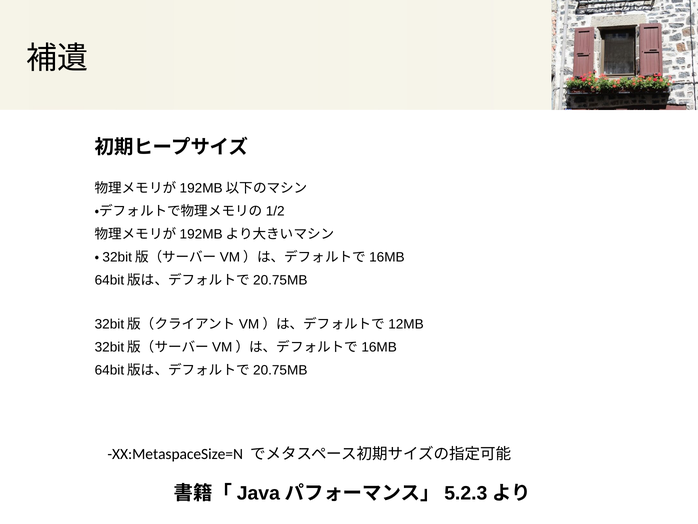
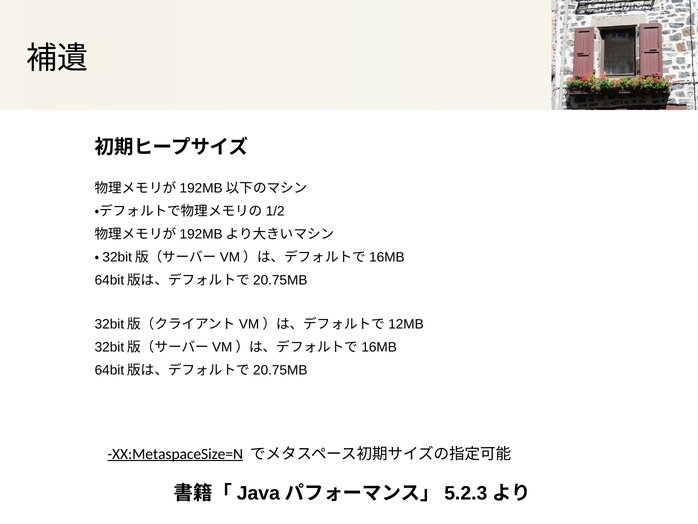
XX:MetaspaceSize=N underline: none -> present (175, 454)
